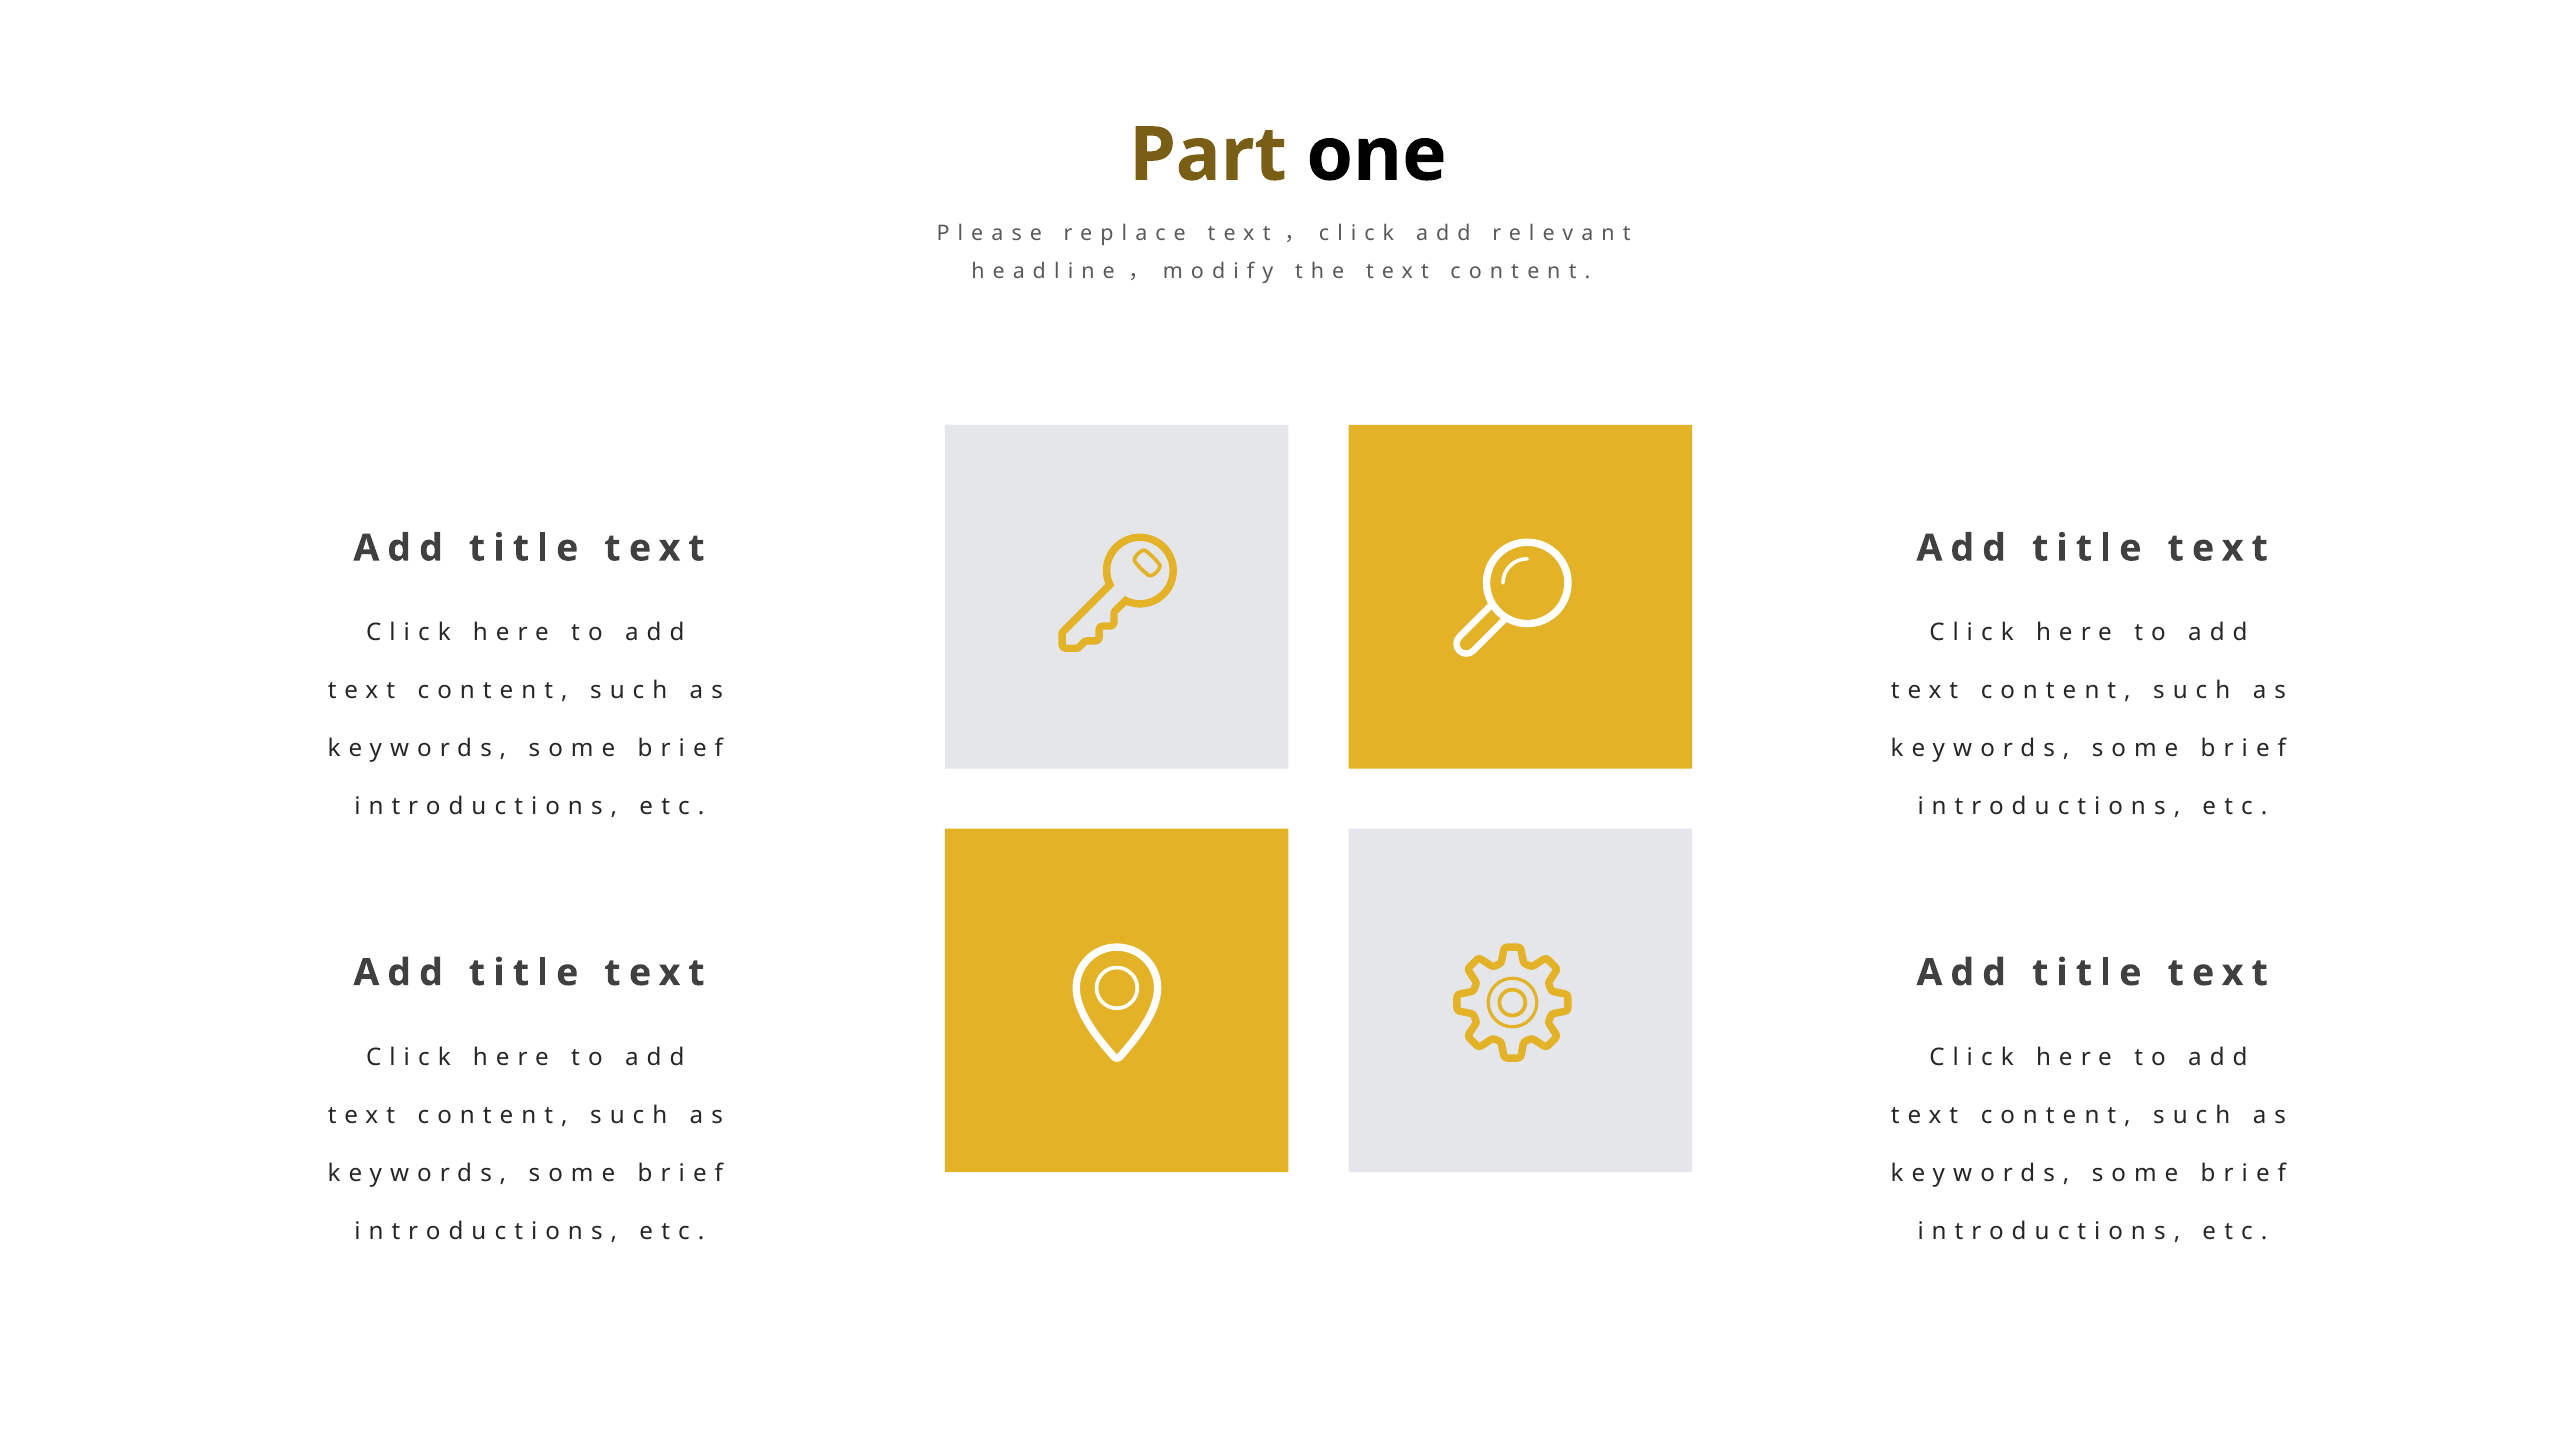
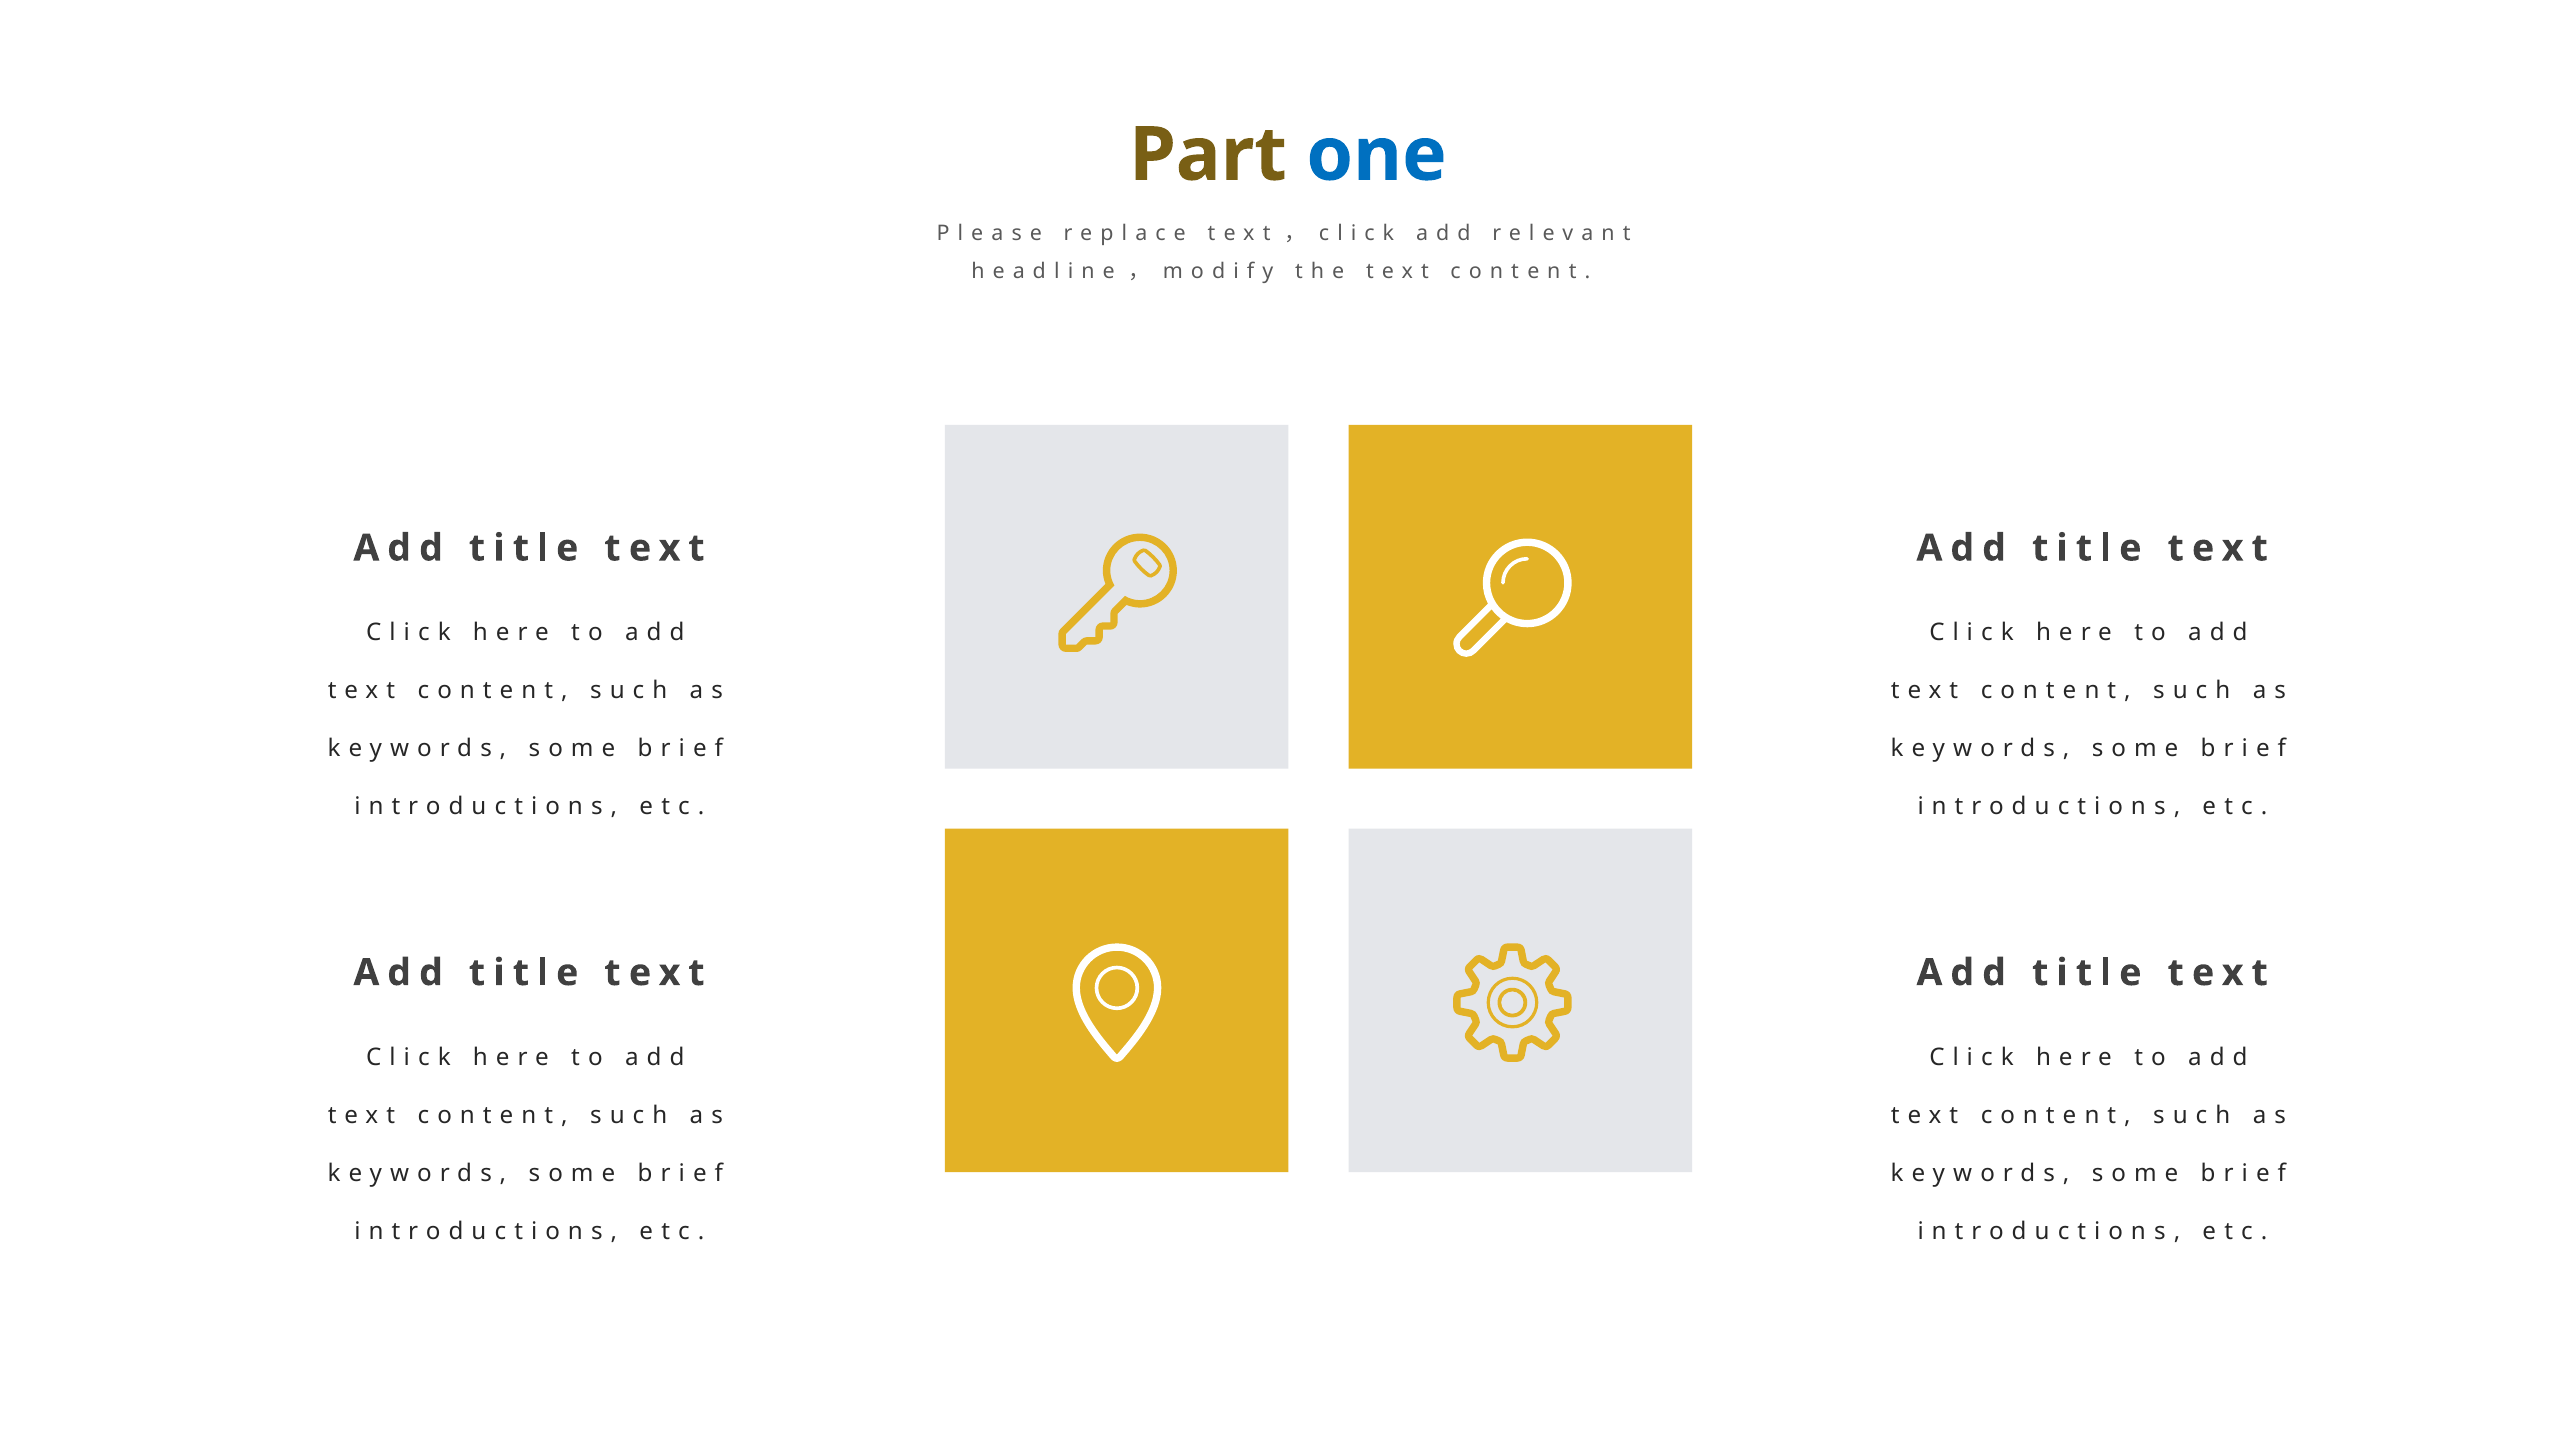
one colour: black -> blue (1377, 155)
